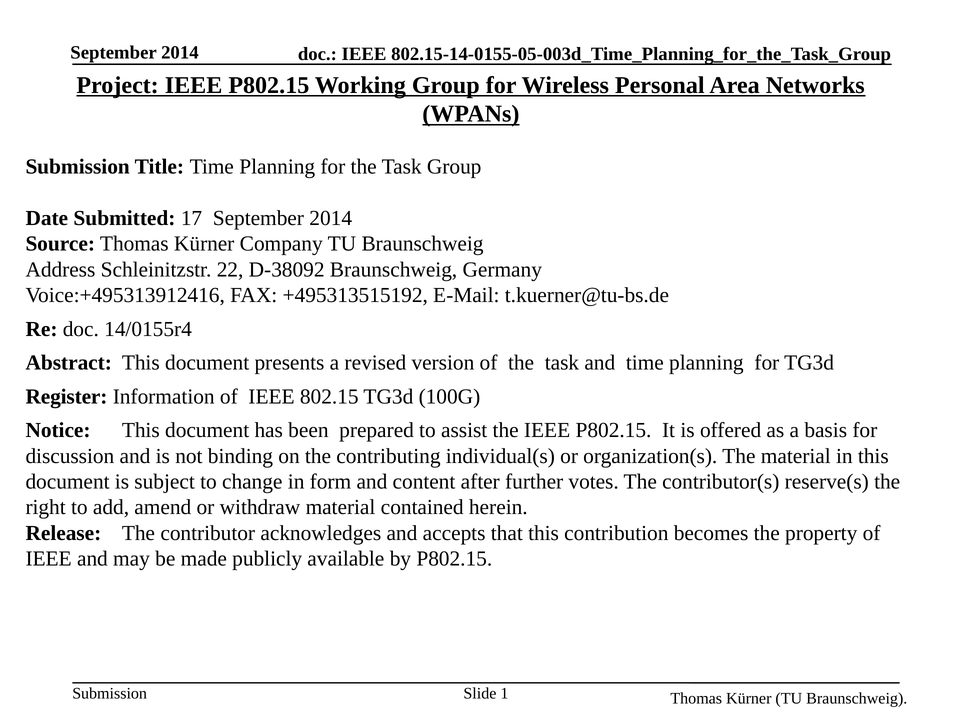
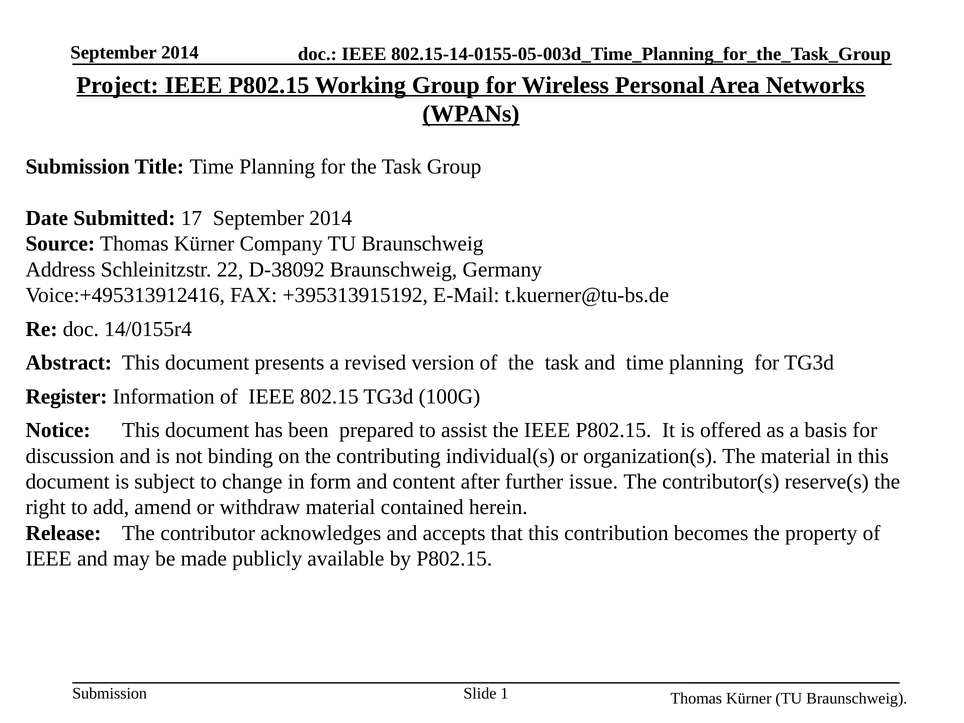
+495313515192: +495313515192 -> +395313915192 (355, 295)
votes: votes -> issue (593, 482)
